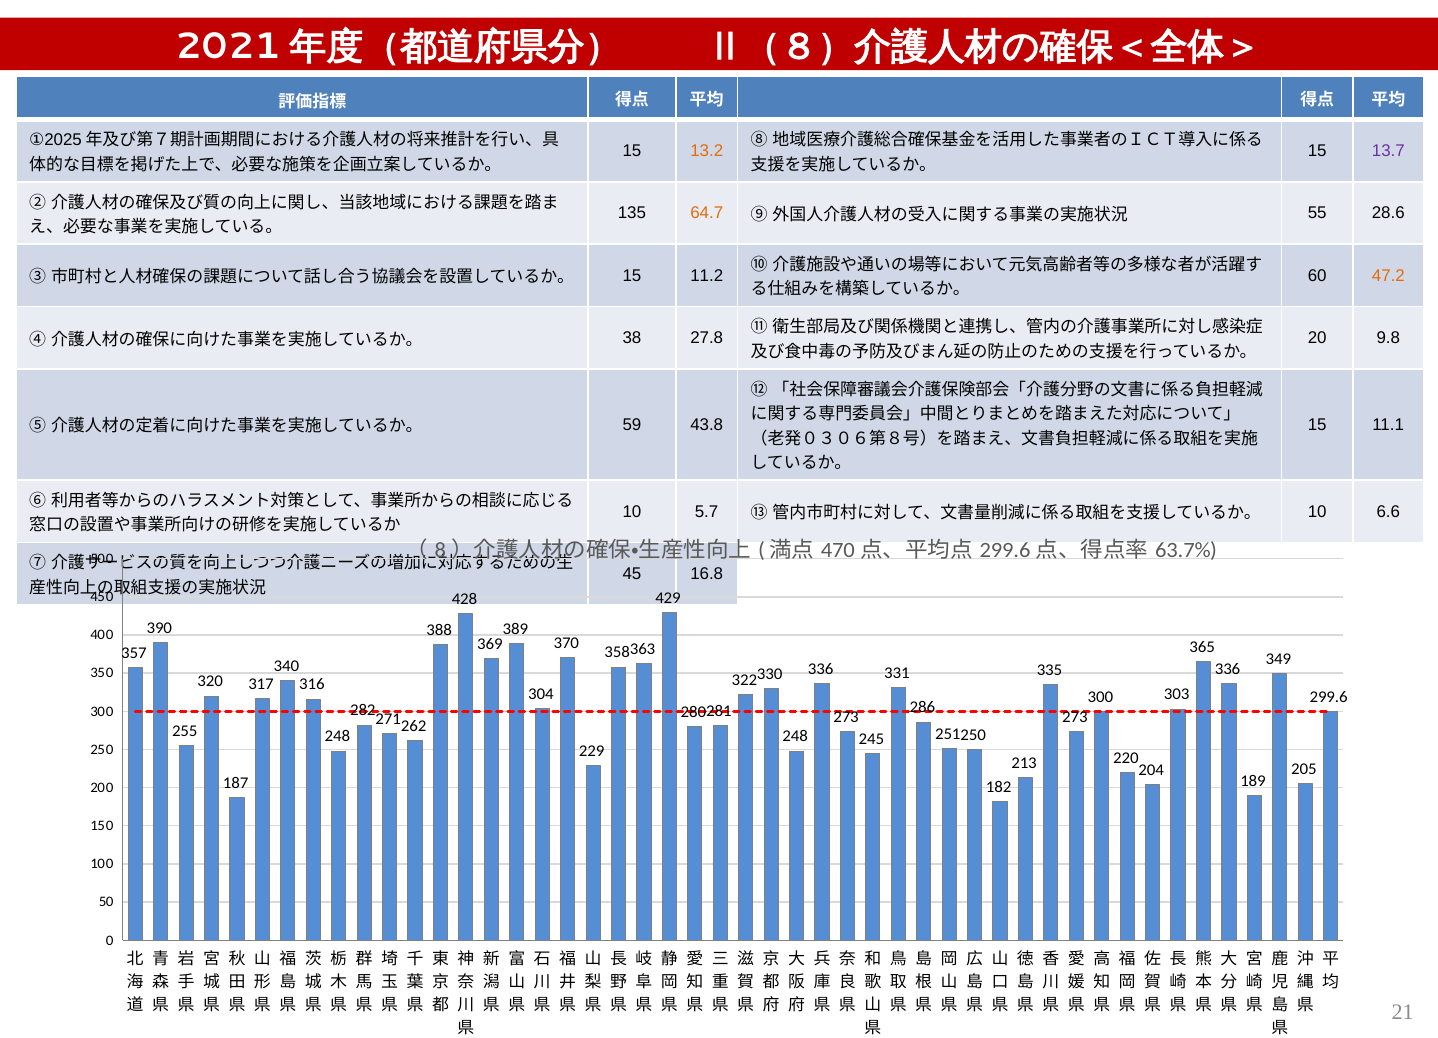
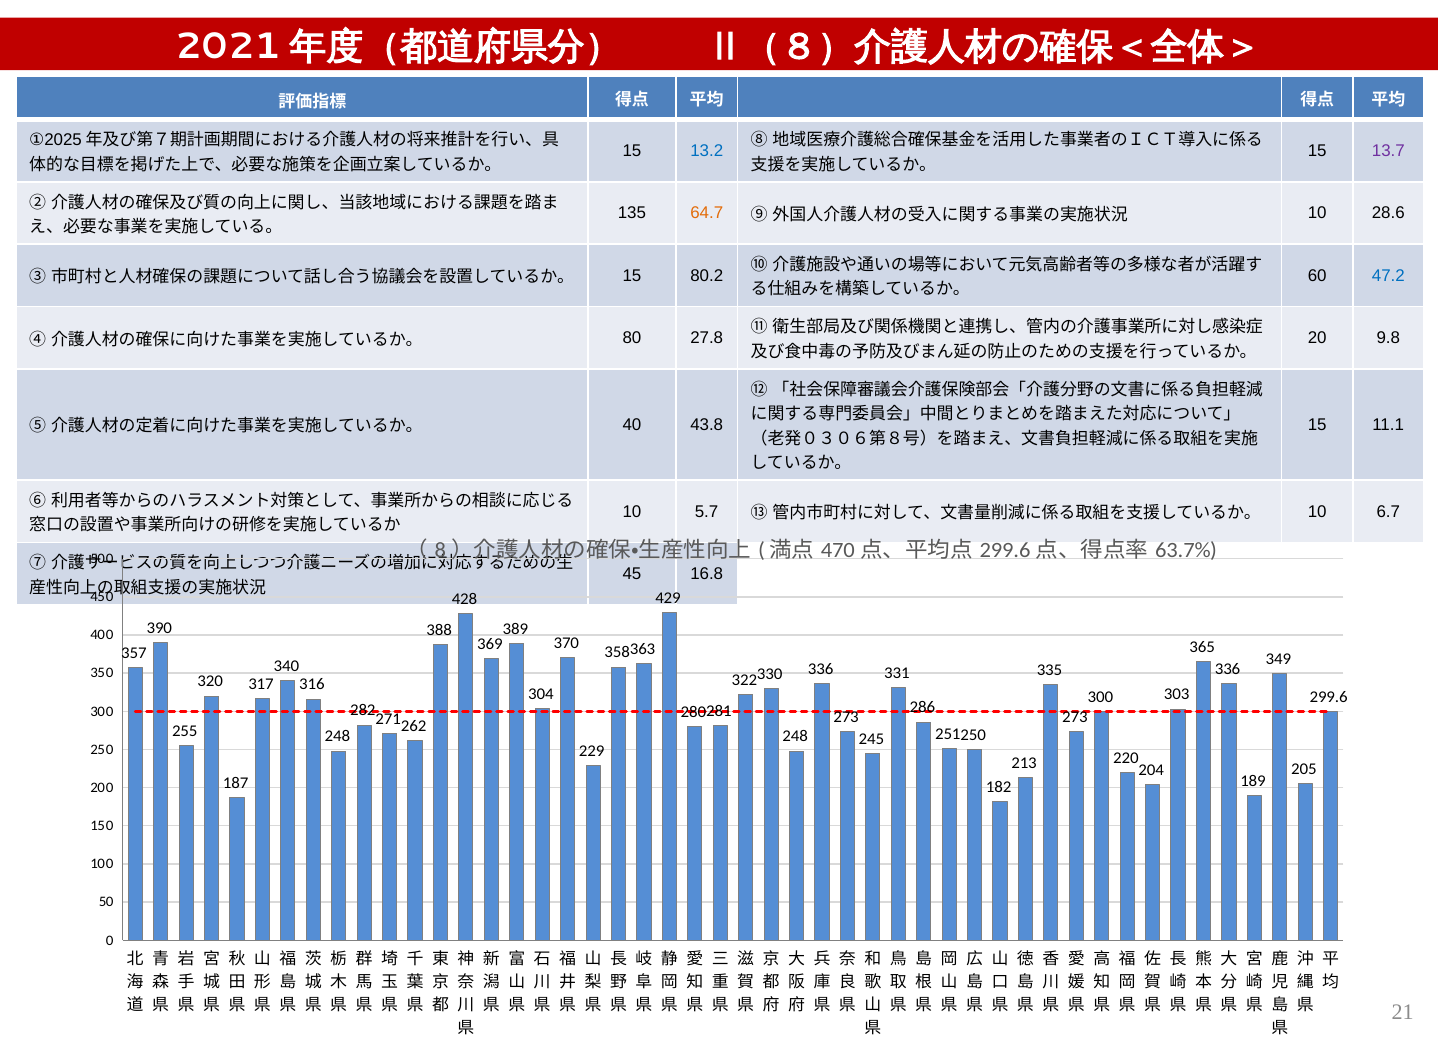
13.2 colour: orange -> blue (707, 151)
55: 55 -> 10 (1317, 213)
47.2 colour: orange -> blue (1388, 276)
11.2: 11.2 -> 80.2 (707, 276)
38: 38 -> 80 (632, 338)
59: 59 -> 40 (632, 425)
6.6: 6.6 -> 6.7 (1388, 512)
